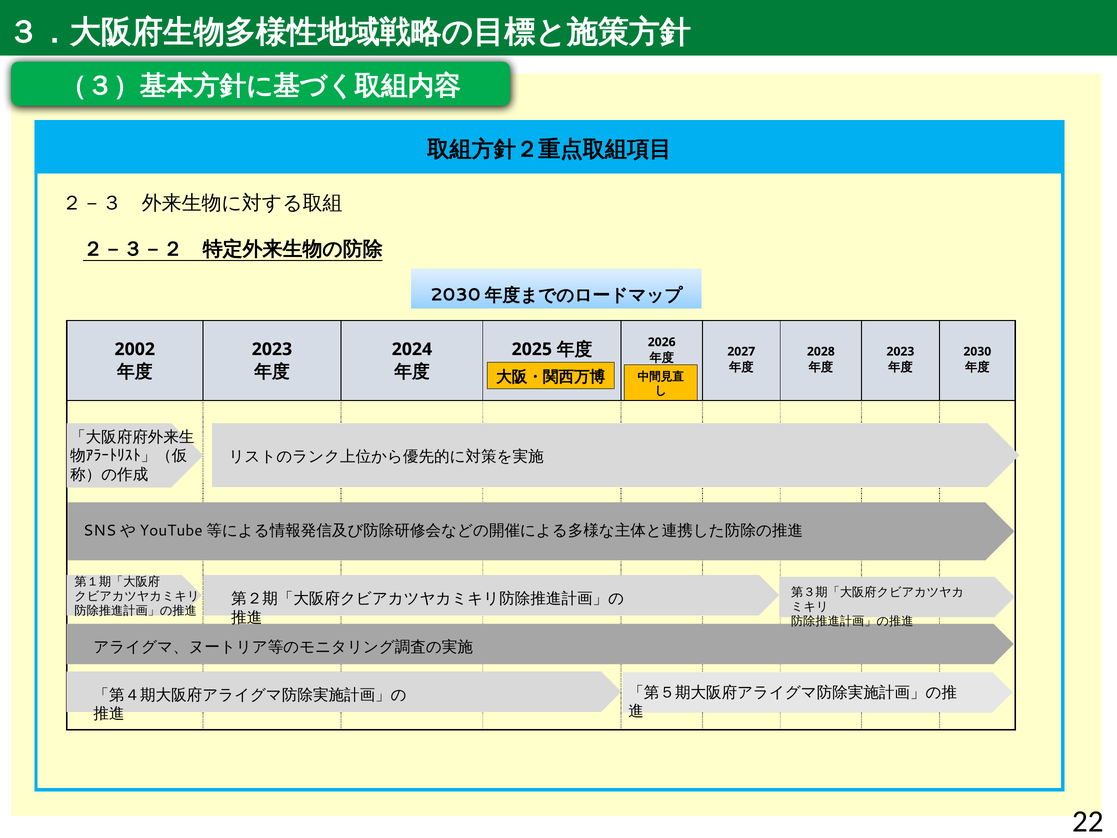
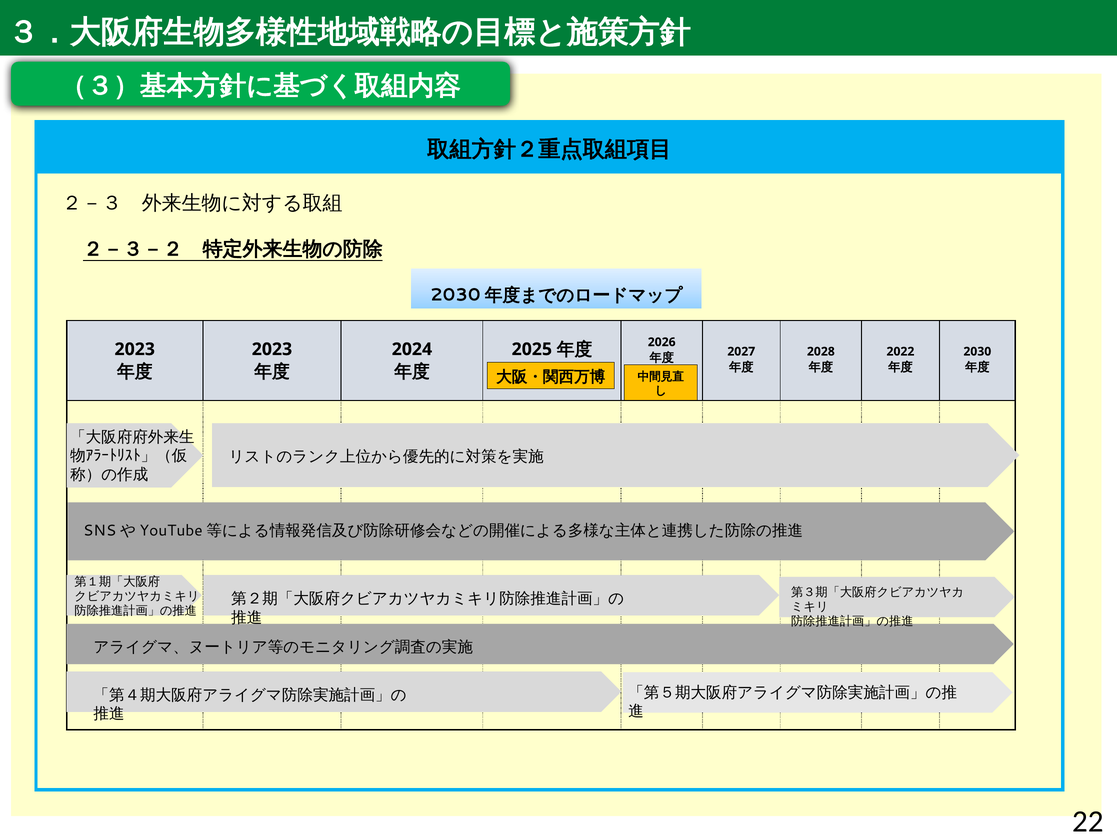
2002: 2002 -> 2023 (135, 349)
2023: 2023 -> 2022 (900, 351)
